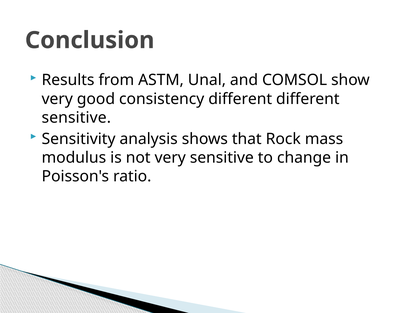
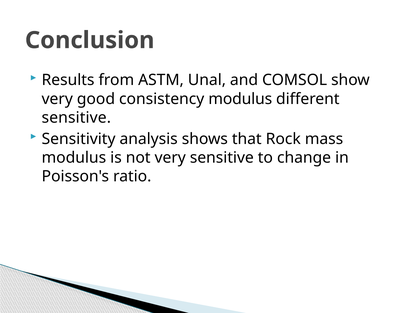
consistency different: different -> modulus (240, 99)
